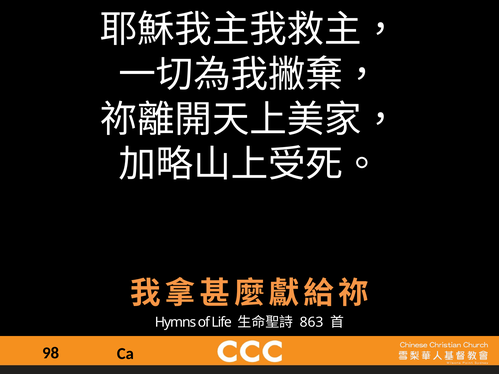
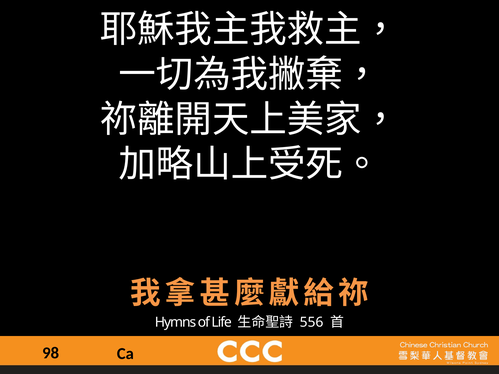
863: 863 -> 556 (312, 322)
